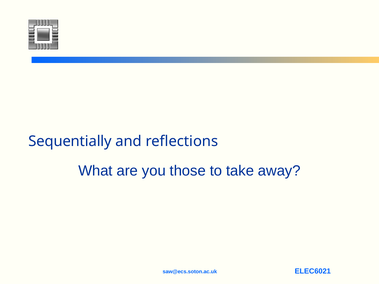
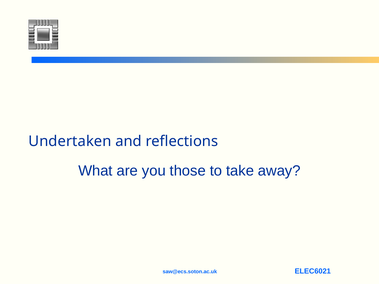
Sequentially: Sequentially -> Undertaken (70, 141)
